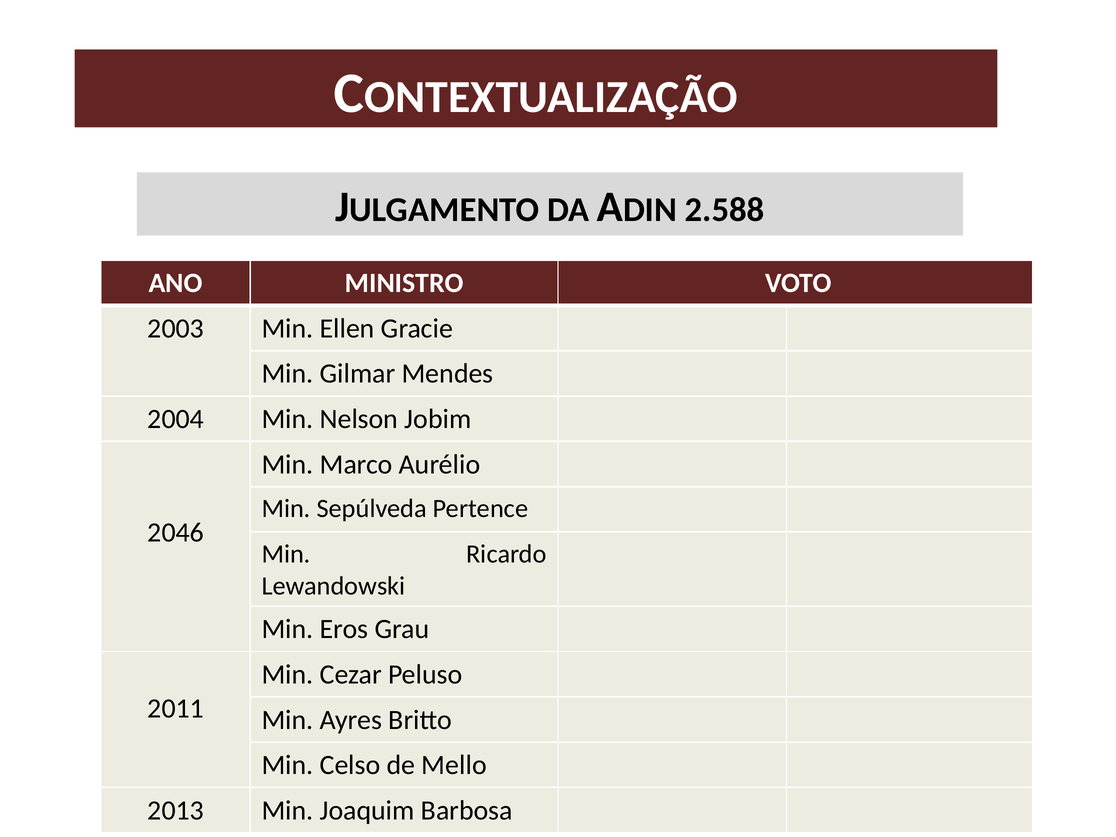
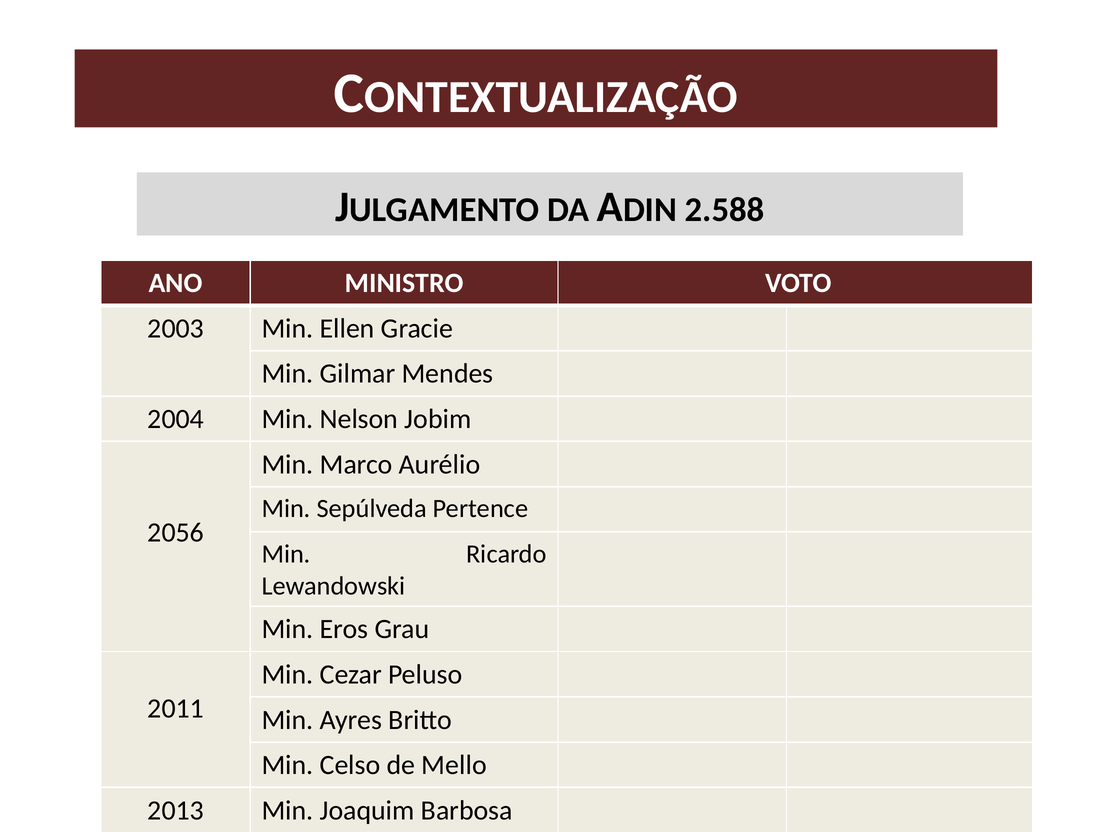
2046: 2046 -> 2056 (176, 532)
